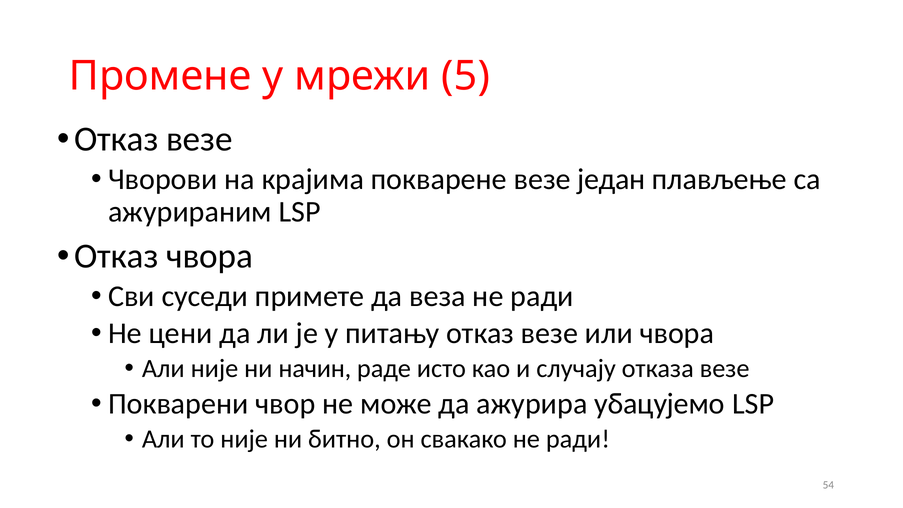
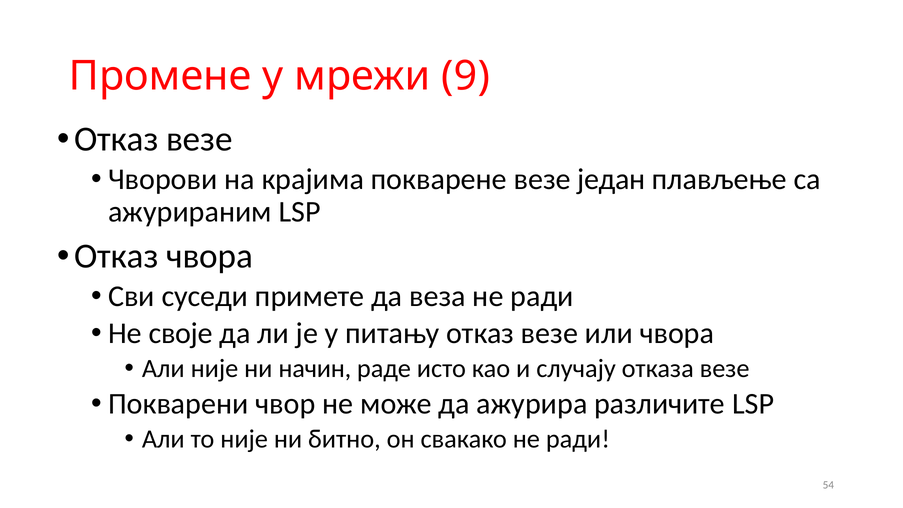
5: 5 -> 9 (466, 76)
цени: цени -> своје (181, 333)
убацујемо: убацујемо -> различите (659, 404)
